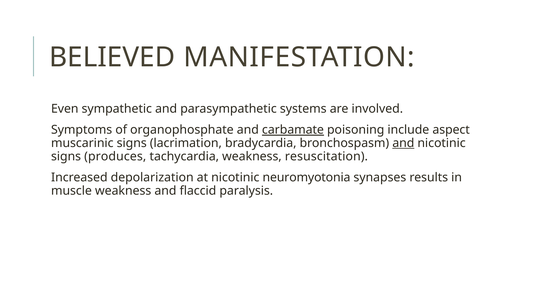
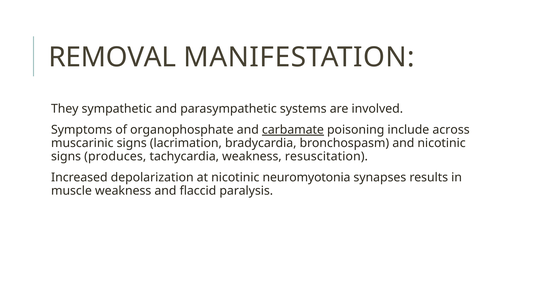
BELIEVED: BELIEVED -> REMOVAL (112, 58)
Even: Even -> They (65, 109)
aspect: aspect -> across (451, 130)
and underline: present -> none (403, 143)
